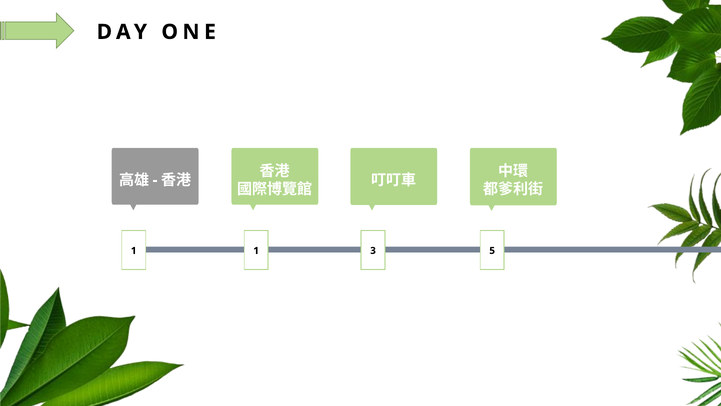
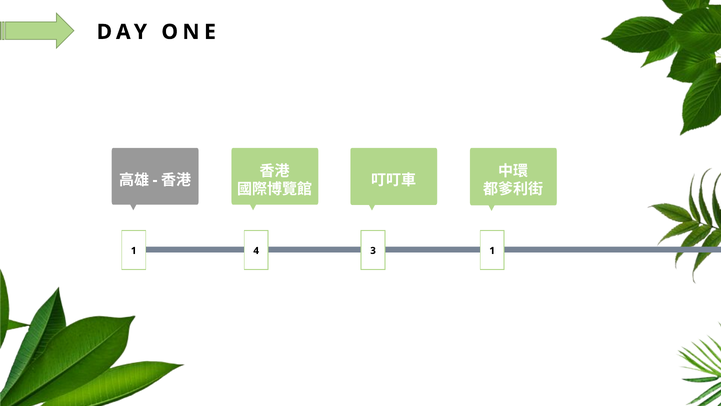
1 1: 1 -> 4 (256, 250)
3 5: 5 -> 1 (492, 250)
